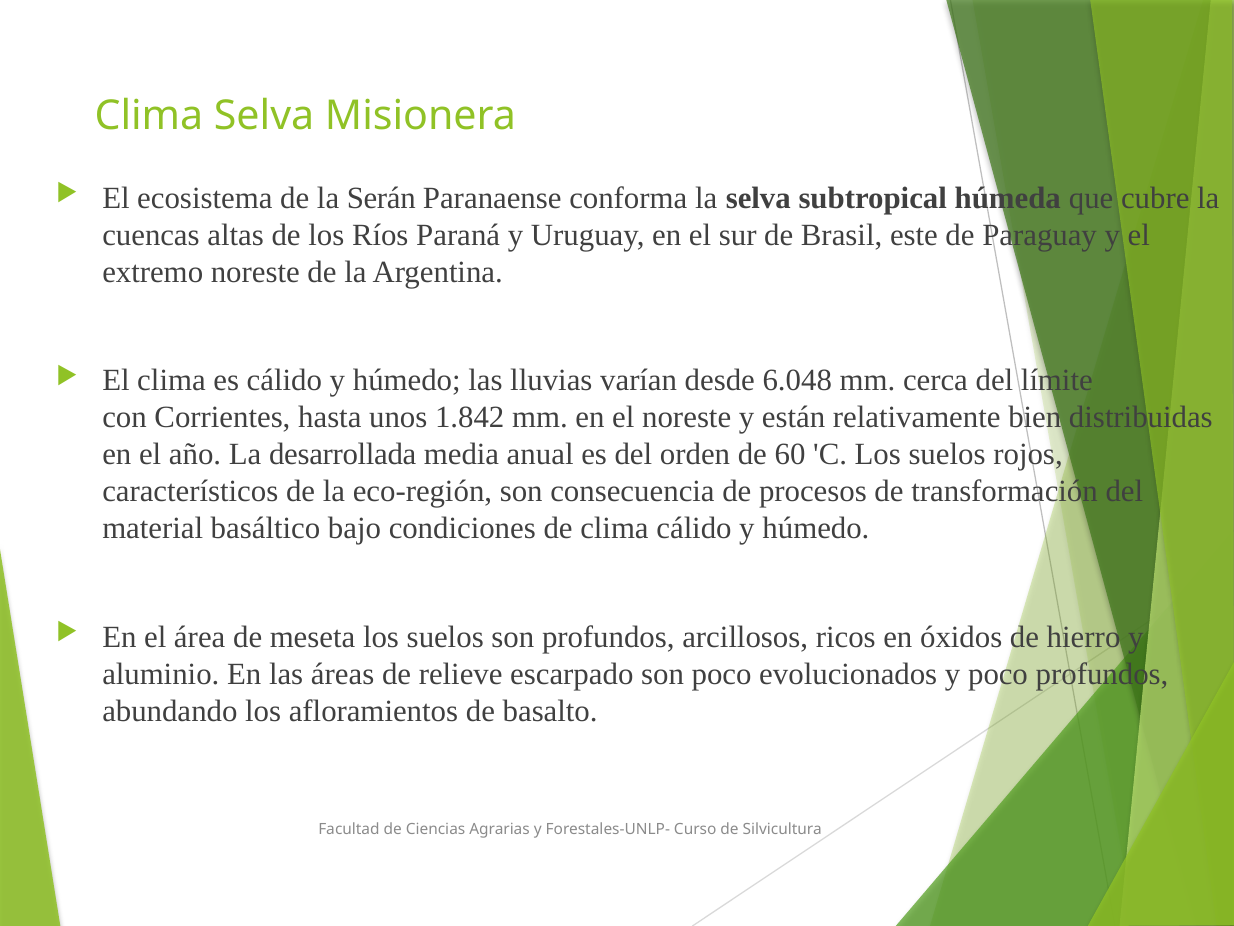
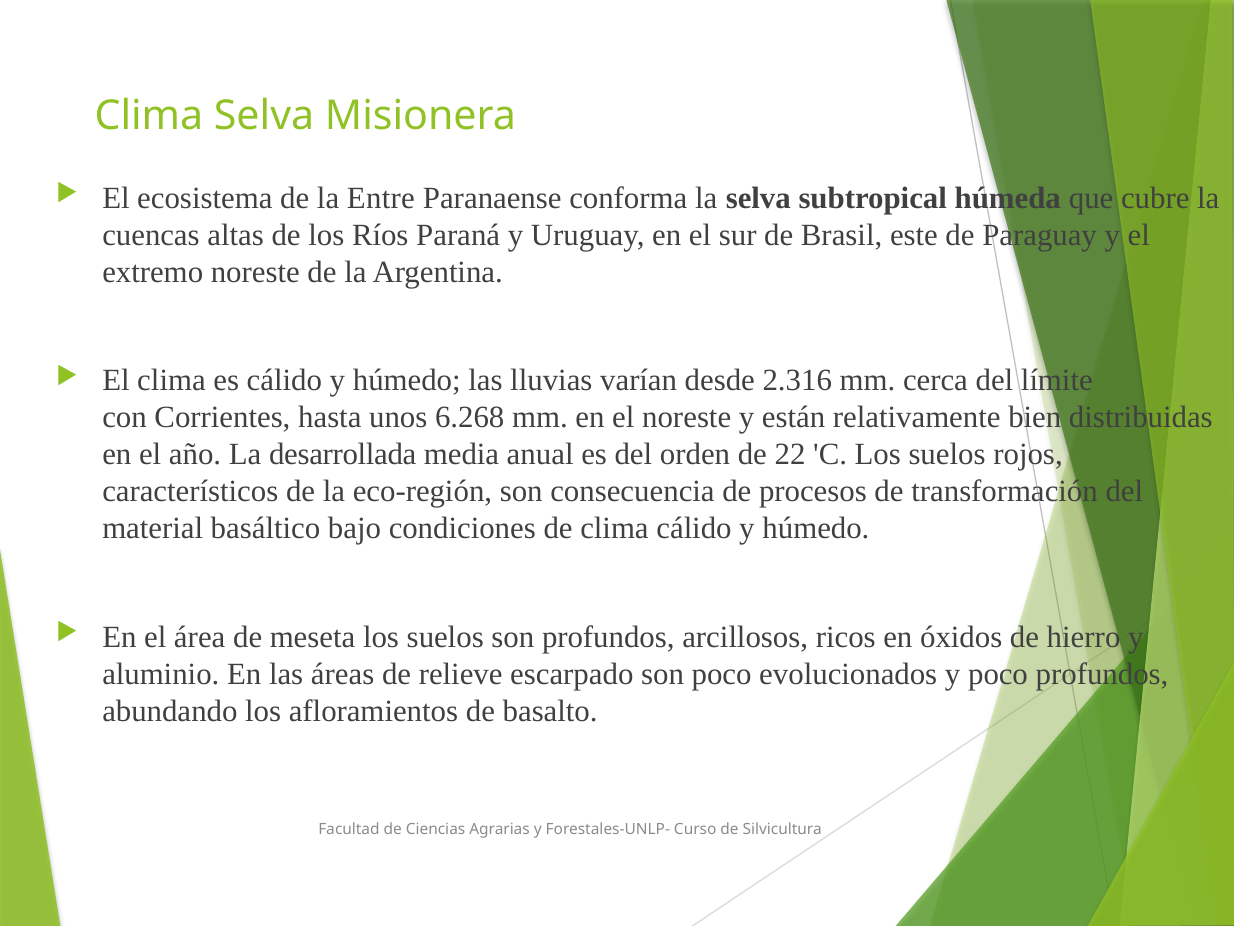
Serán: Serán -> Entre (381, 198)
6.048: 6.048 -> 2.316 (797, 380)
1.842: 1.842 -> 6.268 (470, 417)
60: 60 -> 22 (790, 454)
